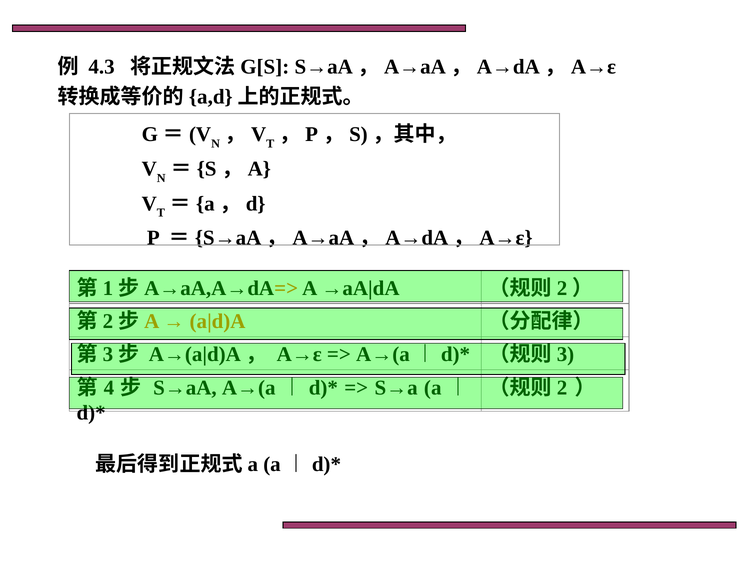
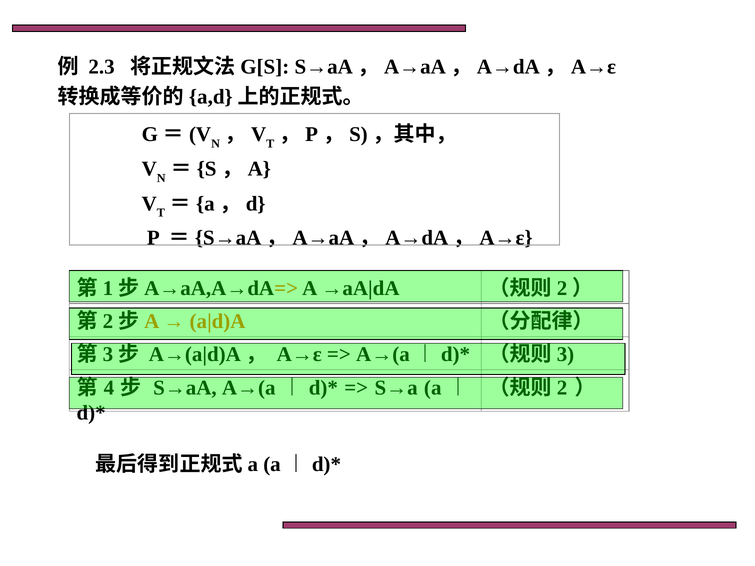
4.3: 4.3 -> 2.3 (102, 67)
